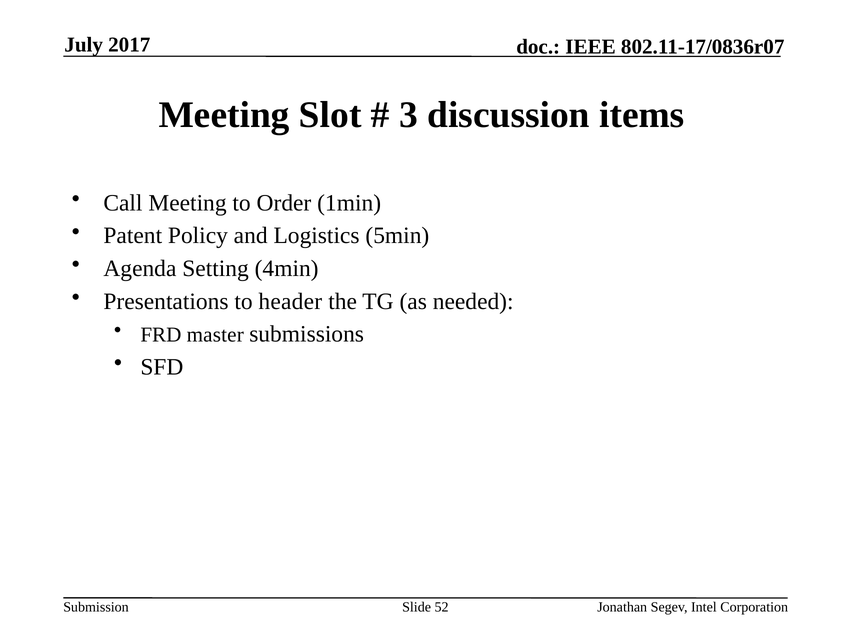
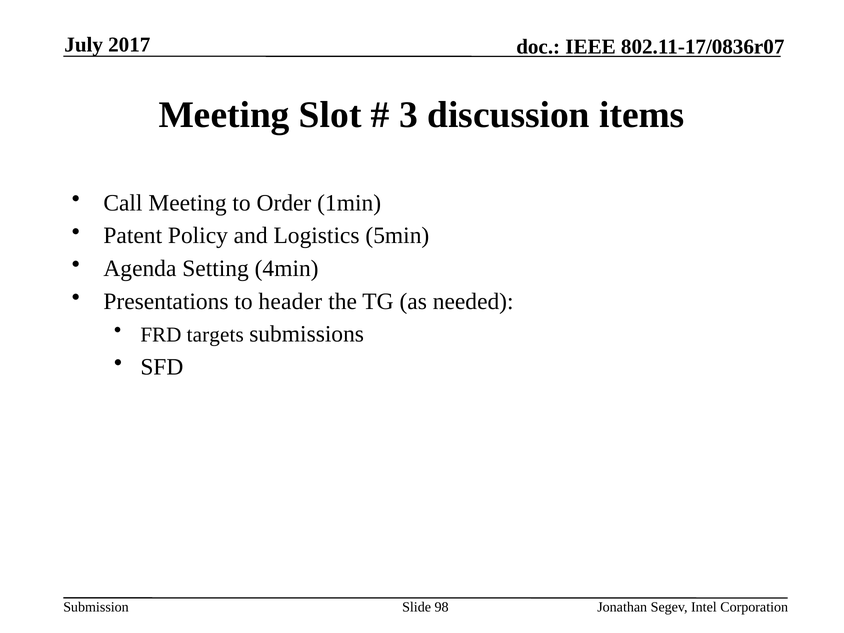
master: master -> targets (215, 335)
52: 52 -> 98 (442, 607)
